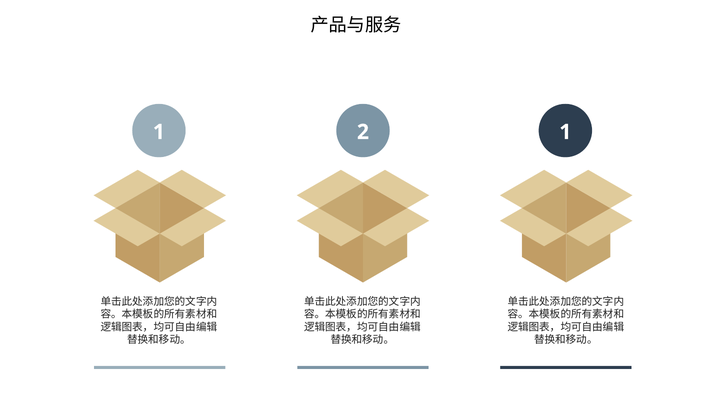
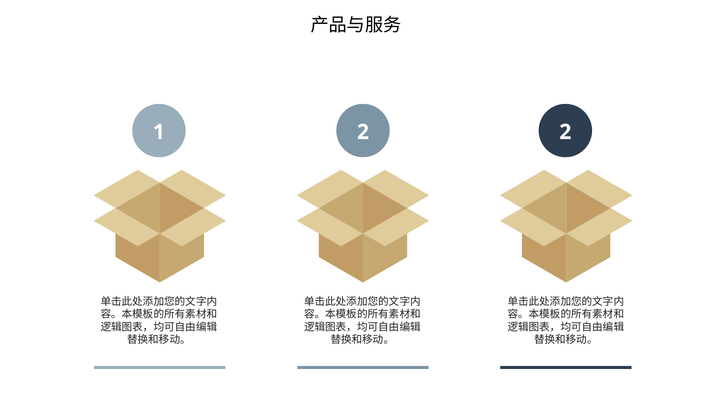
1 1: 1 -> 2 (565, 132)
